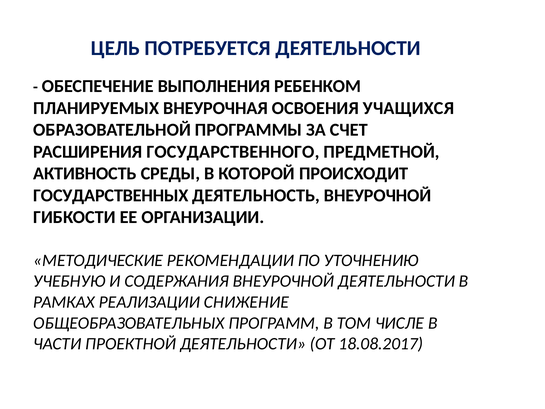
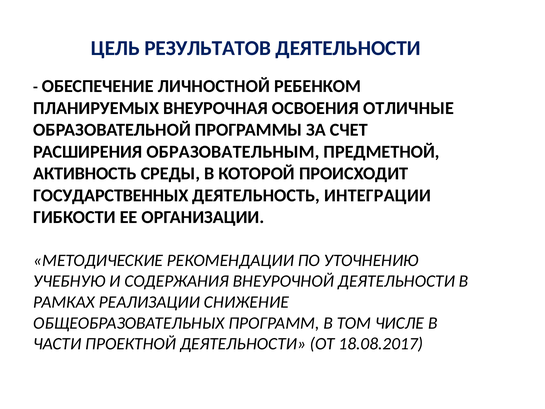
ПОТРЕБУЕТСЯ: ПОТРЕБУЕТСЯ -> РЕЗУЛЬТАТОВ (208, 48)
ВЫПОЛНЕНИЯ: ВЫПОЛНЕНИЯ -> ЛИЧНОСТНОЙ (214, 86)
УЧАЩИХСЯ: УЧАЩИХСЯ -> ОТЛИЧНЫЕ (408, 108)
ГОСУДАРСТВЕННОГО: ГОСУДАРСТВЕННОГО -> ОБРАЗОВАТЕЛЬНЫМ (233, 152)
ДЕЯТЕЛЬНОСТЬ ВНЕУРОЧНОЙ: ВНЕУРОЧНОЙ -> ИНТЕГРАЦИИ (377, 195)
